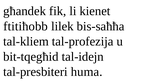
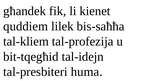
ftitiħobb: ftitiħobb -> quddiem (26, 26)
